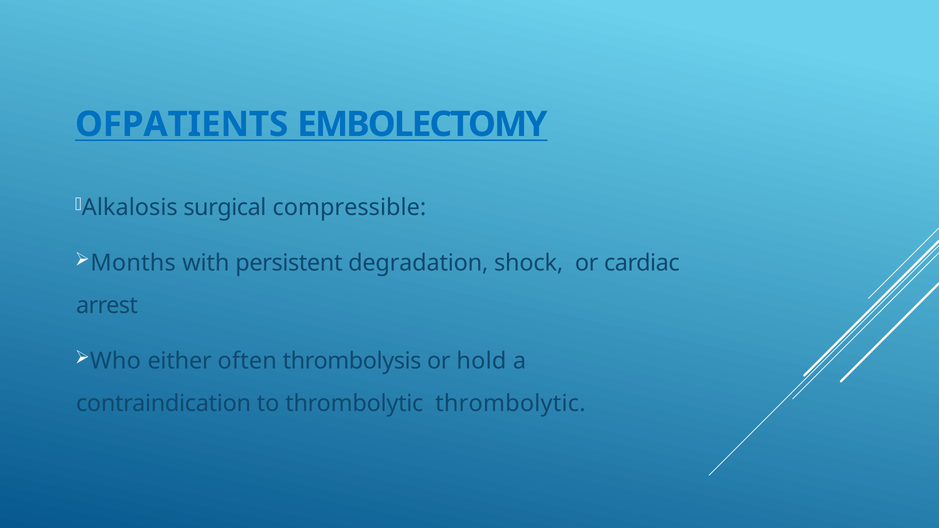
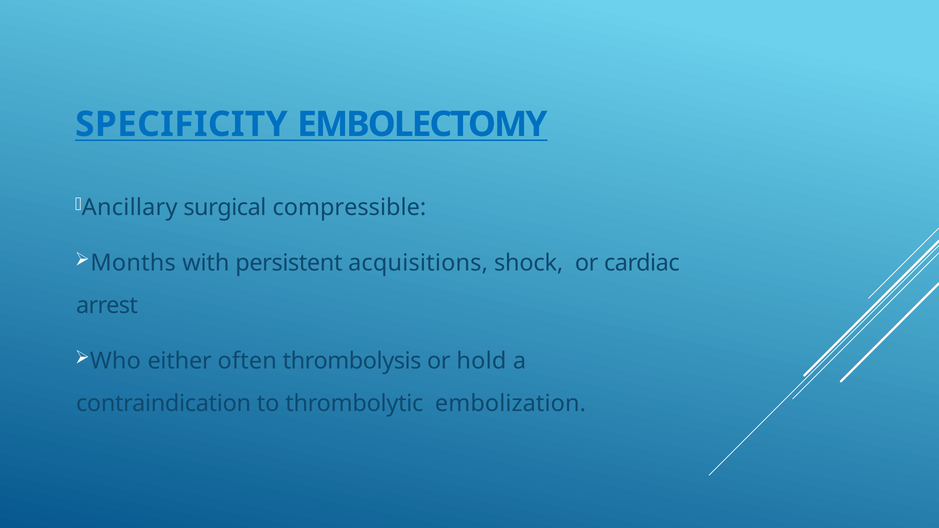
OFPATIENTS: OFPATIENTS -> SPECIFICITY (181, 124)
Alkalosis: Alkalosis -> Ancillary (130, 208)
degradation: degradation -> acquisitions (418, 263)
thrombolytic thrombolytic: thrombolytic -> embolization (510, 403)
